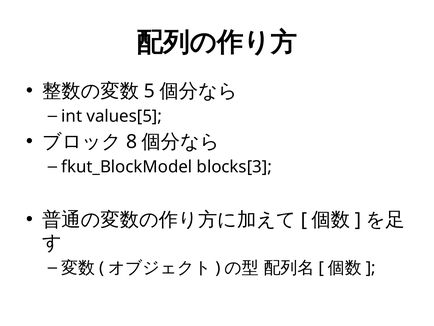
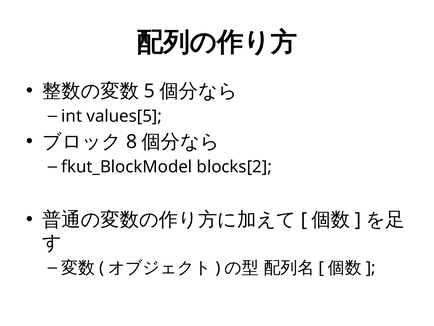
blocks[3: blocks[3 -> blocks[2 (234, 167)
